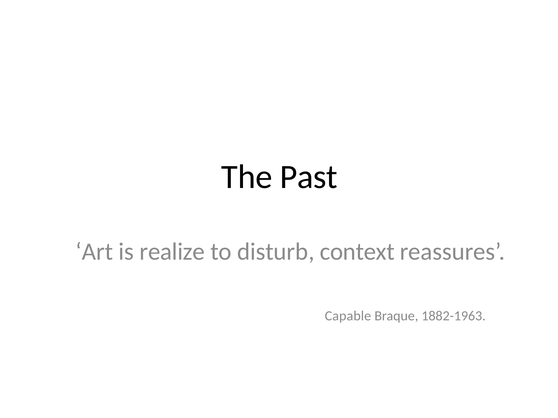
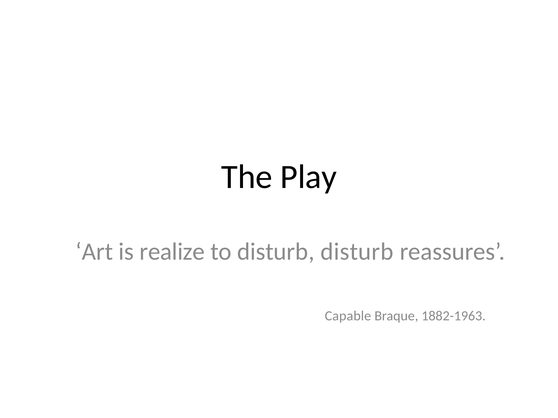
Past: Past -> Play (309, 177)
disturb context: context -> disturb (357, 252)
